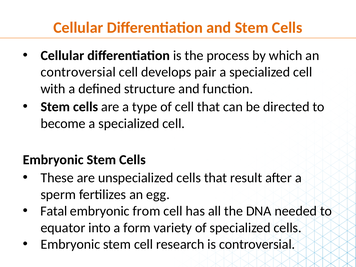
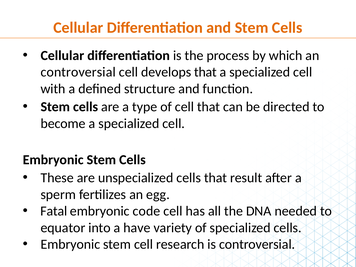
develops pair: pair -> that (205, 72)
from: from -> code (146, 211)
form: form -> have (137, 228)
